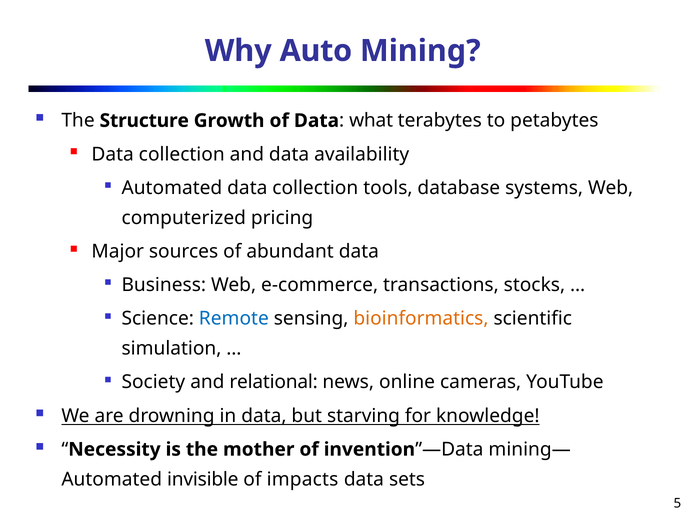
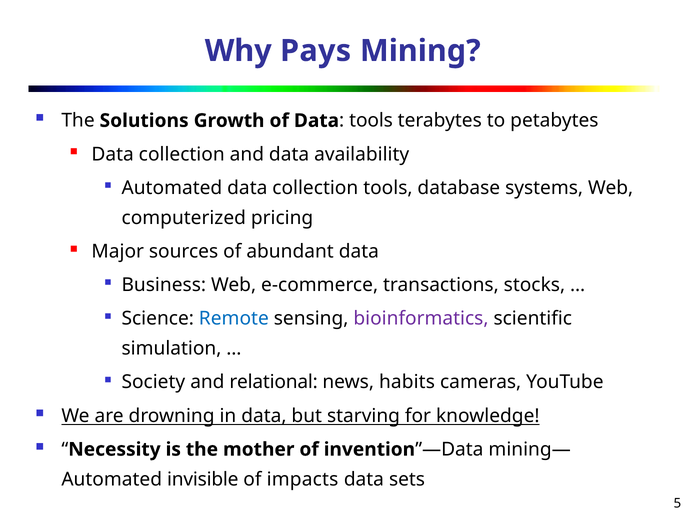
Auto: Auto -> Pays (316, 51)
Structure: Structure -> Solutions (144, 121)
what: what -> tools (371, 121)
bioinformatics colour: orange -> purple (421, 319)
online: online -> habits (407, 382)
